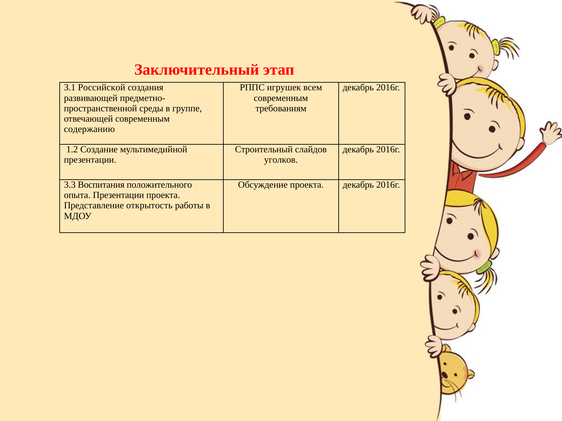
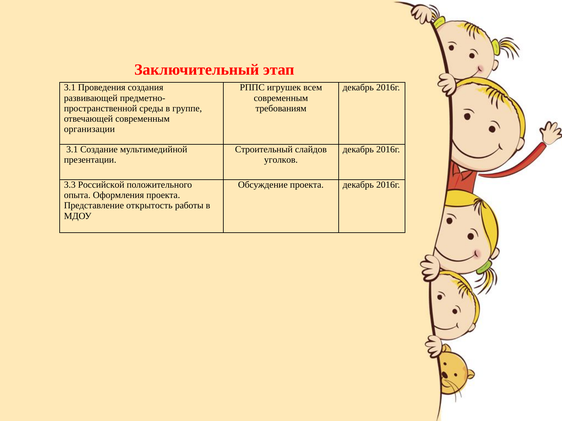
Российской: Российской -> Проведения (102, 88)
содержанию: содержанию -> организации (89, 129)
1.2: 1.2 -> 3.1 (72, 150)
Воспитания: Воспитания -> Российской (101, 185)
опыта Презентации: Презентации -> Оформления (118, 195)
